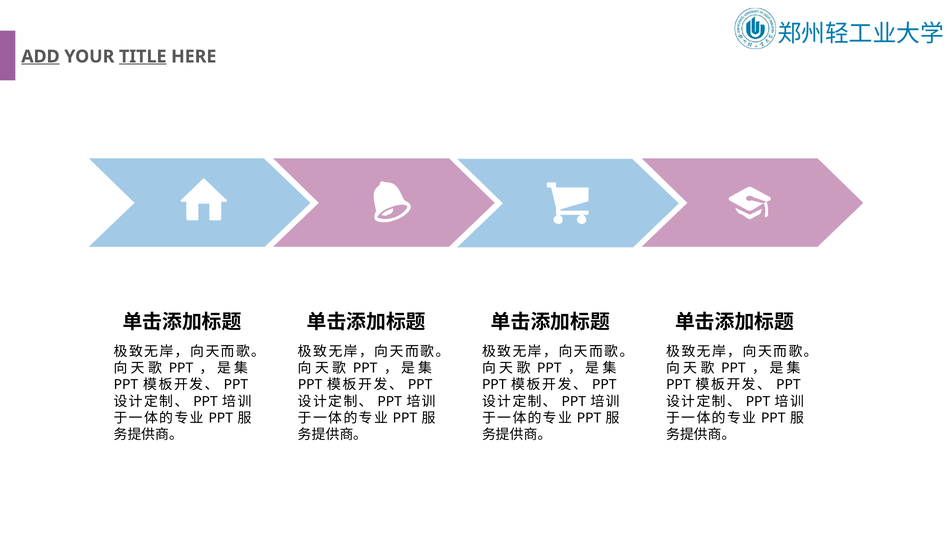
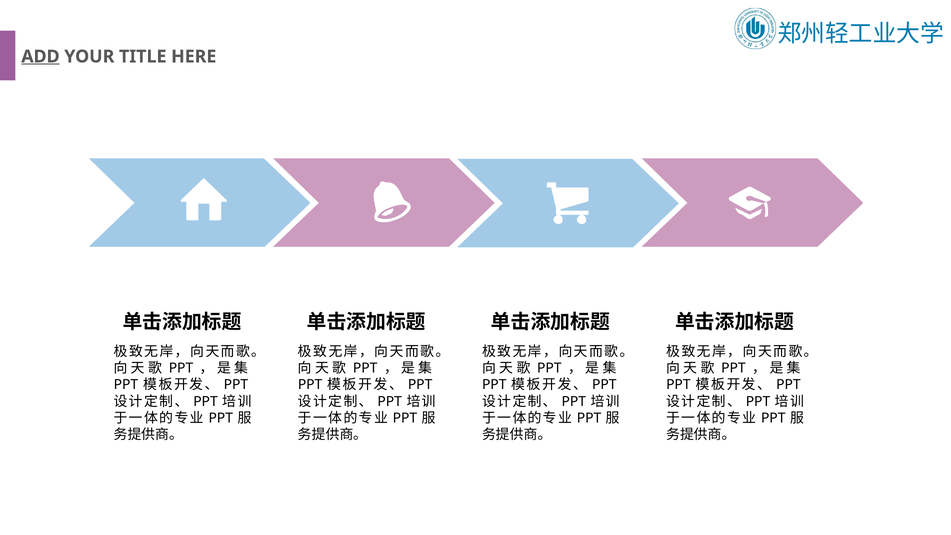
TITLE underline: present -> none (143, 57)
